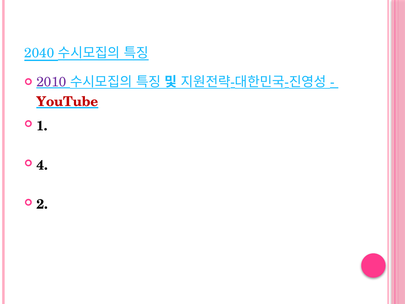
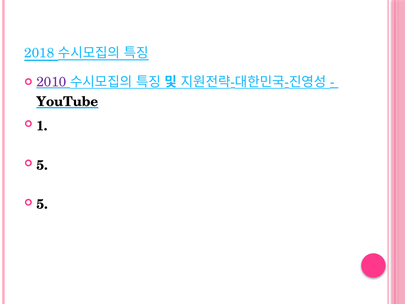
2040: 2040 -> 2018 (39, 53)
YouTube colour: red -> black (67, 102)
4: 4 -> 5 (42, 165)
2: 2 -> 5 (42, 204)
